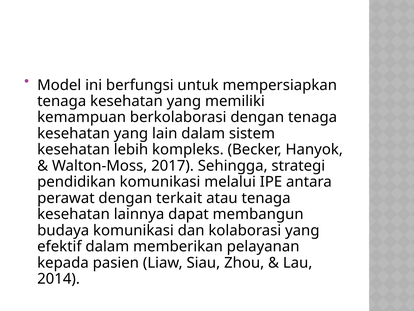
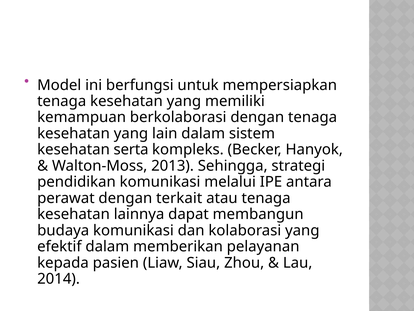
lebih: lebih -> serta (131, 149)
2017: 2017 -> 2013 (173, 166)
